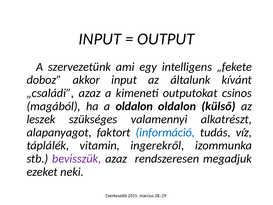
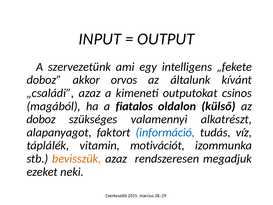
akkor input: input -> orvos (124, 80)
a oldalon: oldalon -> fiatalos (134, 106)
leszek: leszek -> doboz (41, 119)
ingerekről: ingerekről -> motivációt (157, 145)
bevisszük colour: purple -> orange (77, 159)
